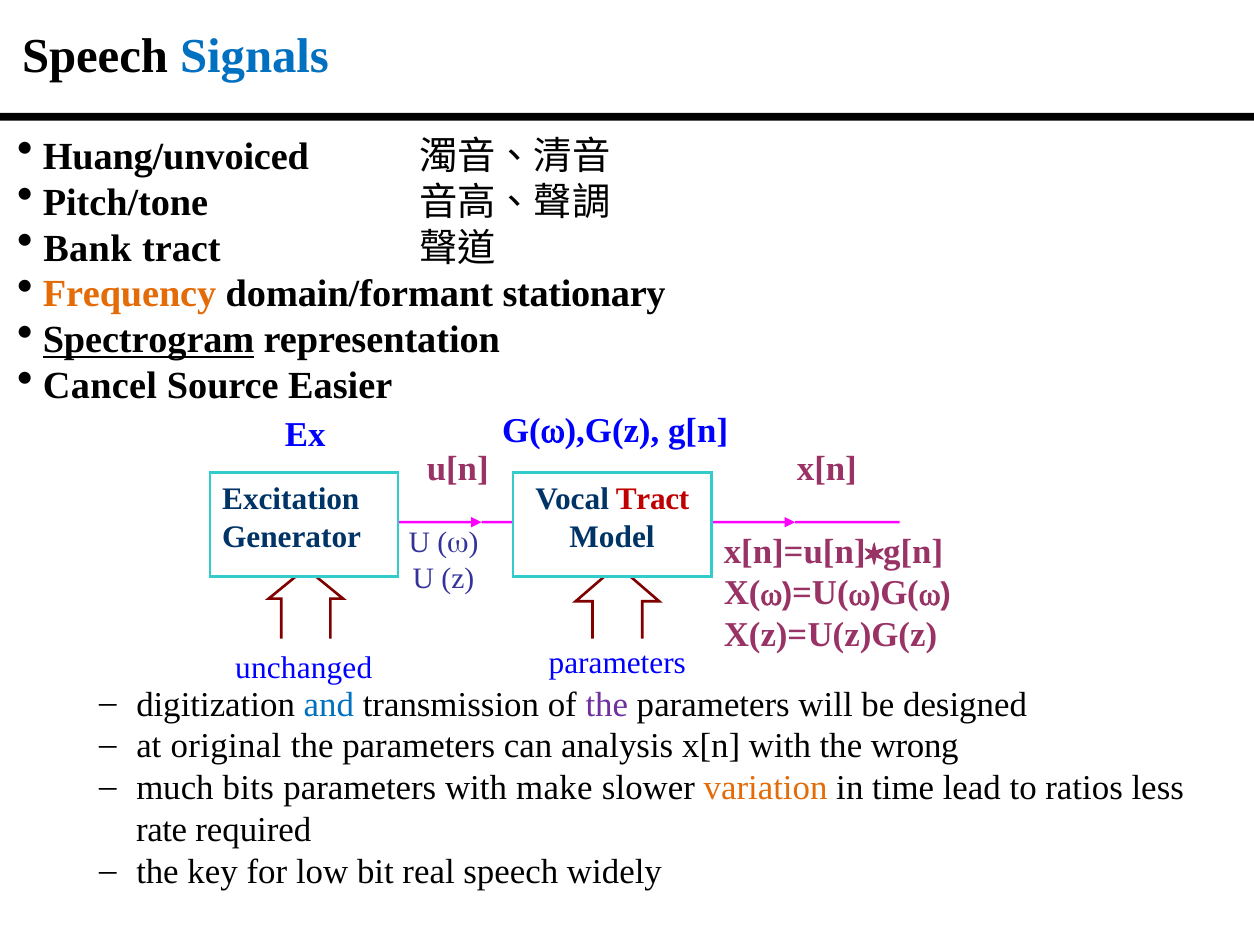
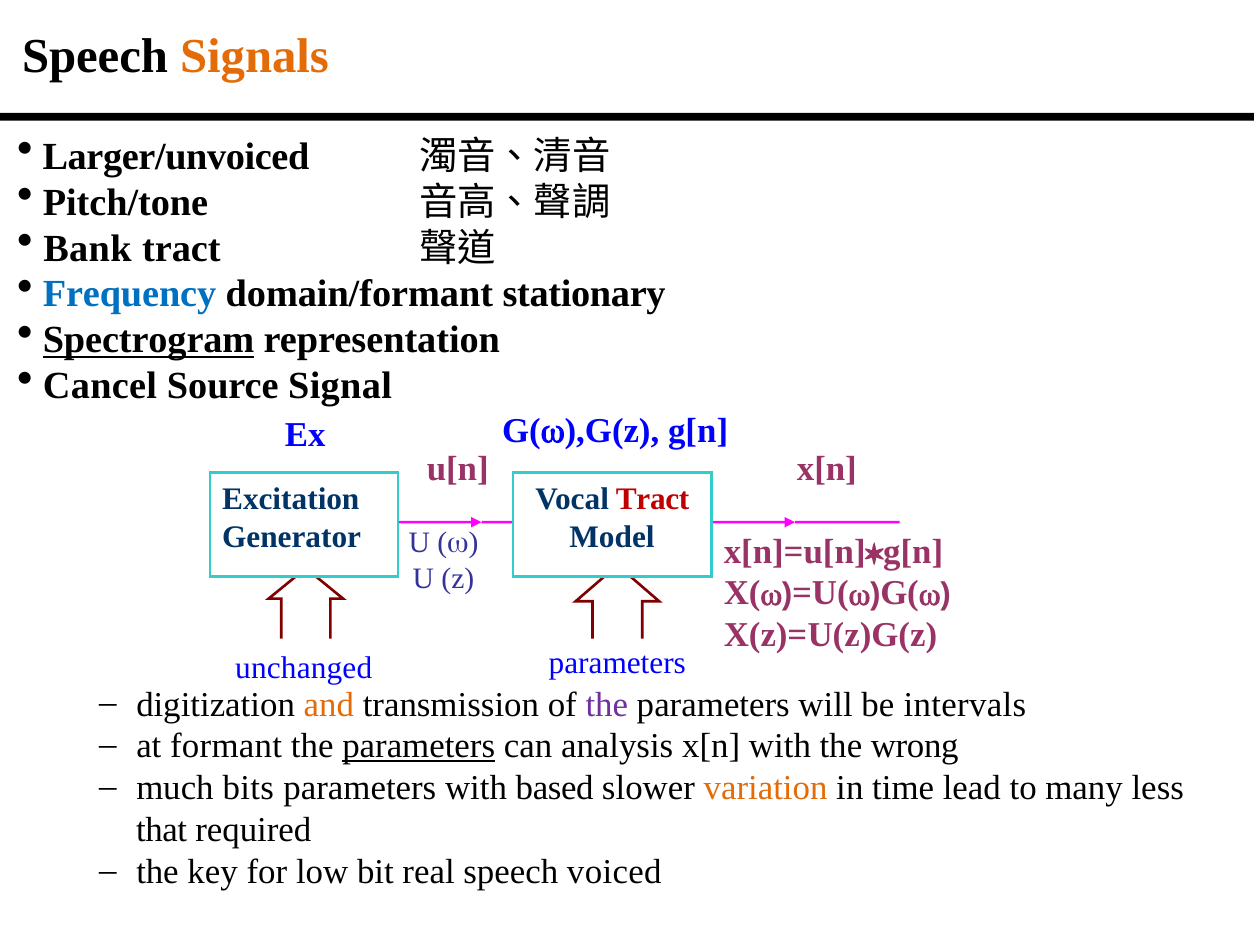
Signals colour: blue -> orange (254, 56)
Huang/unvoiced: Huang/unvoiced -> Larger/unvoiced (176, 156)
Frequency colour: orange -> blue (130, 294)
Easier: Easier -> Signal (340, 386)
and colour: blue -> orange (329, 704)
designed: designed -> intervals (965, 704)
original: original -> formant (226, 746)
parameters underline: none -> present (419, 746)
make: make -> based (555, 788)
ratios: ratios -> many (1084, 788)
rate: rate -> that (162, 830)
widely: widely -> voiced (614, 871)
